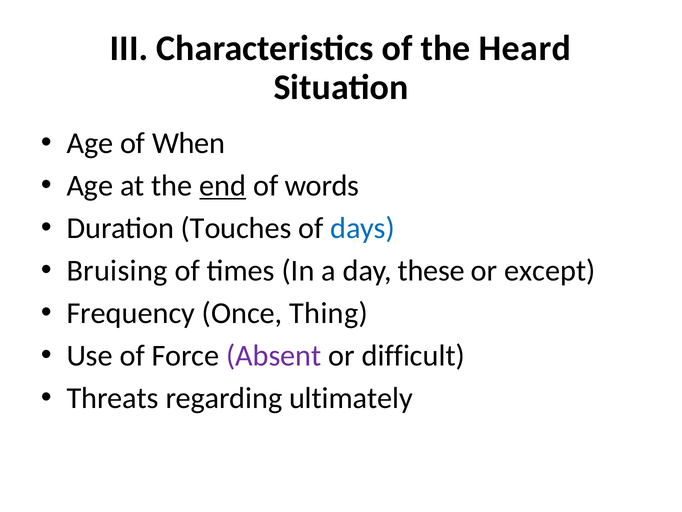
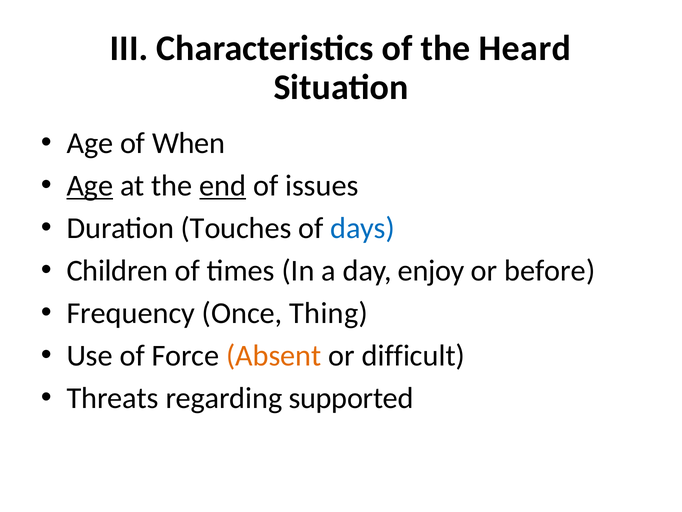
Age underline: none -> present (90, 186)
words: words -> issues (322, 186)
Bruising: Bruising -> Children (117, 270)
these: these -> enjoy (431, 270)
except: except -> before (550, 270)
Absent colour: purple -> orange (274, 355)
ultimately: ultimately -> supported (351, 398)
